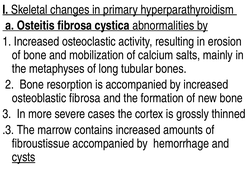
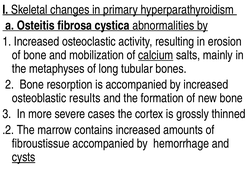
calcium underline: none -> present (156, 55)
osteoblastic fibrosa: fibrosa -> results (85, 98)
.3: .3 -> .2 (8, 130)
